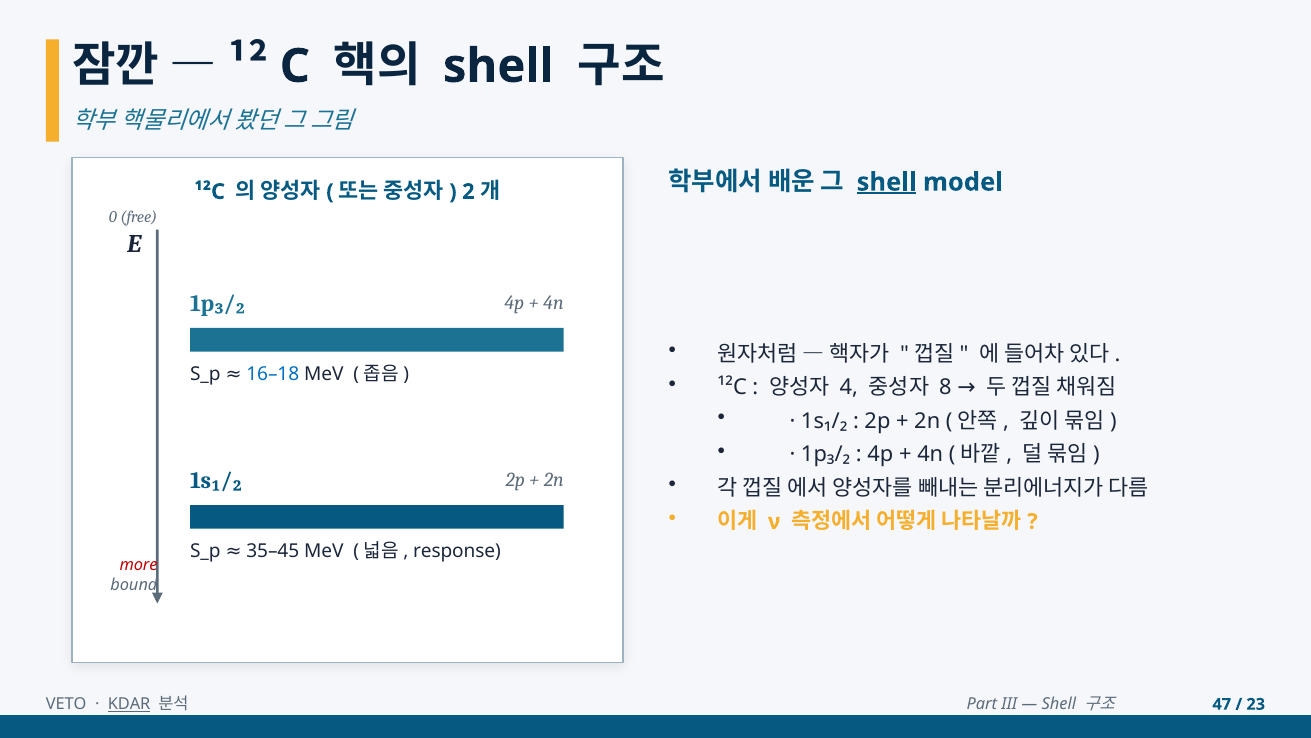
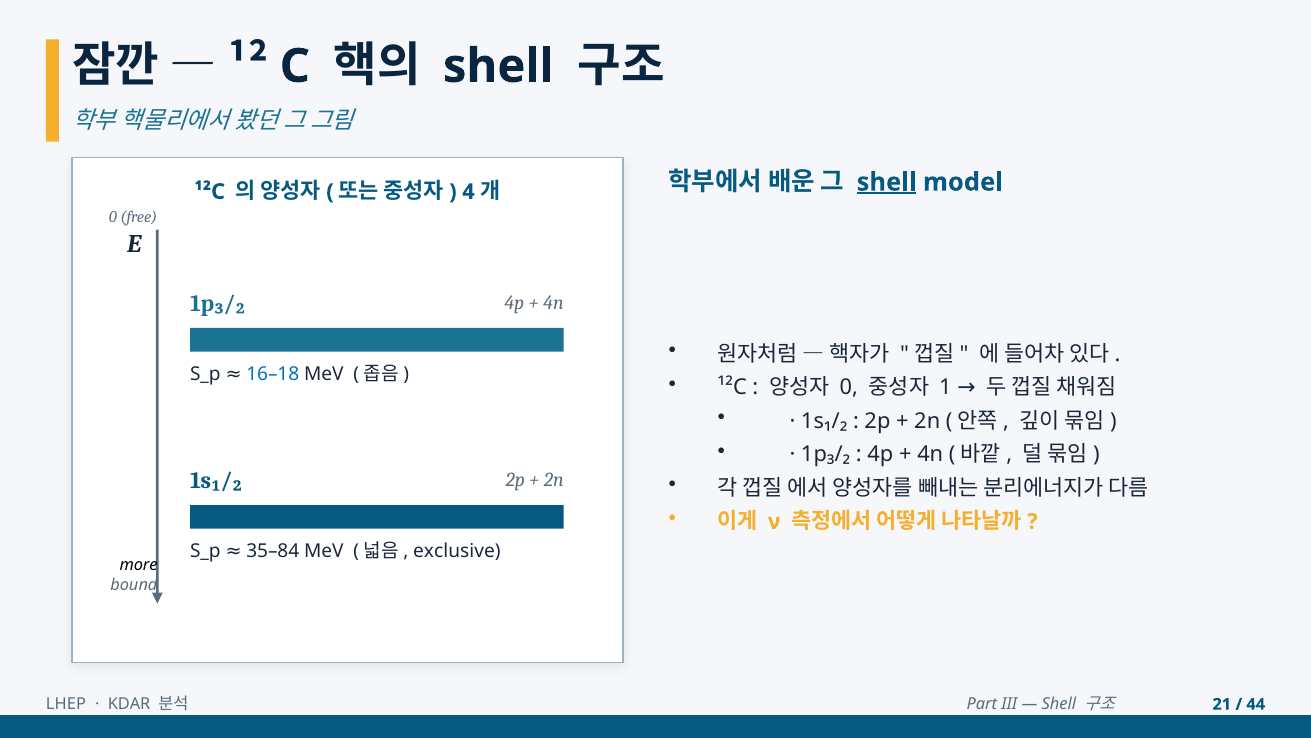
2: 2 -> 4 (468, 192)
4: 4 -> 0 (849, 387)
8: 8 -> 1 (945, 387)
response: response -> exclusive (457, 551)
35–45: 35–45 -> 35–84 (273, 551)
more colour: red -> black (139, 565)
VETO: VETO -> LHEP (66, 704)
KDAR underline: present -> none (129, 704)
47: 47 -> 21 (1222, 704)
23: 23 -> 44 (1256, 704)
